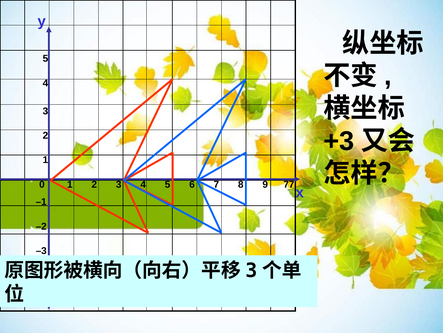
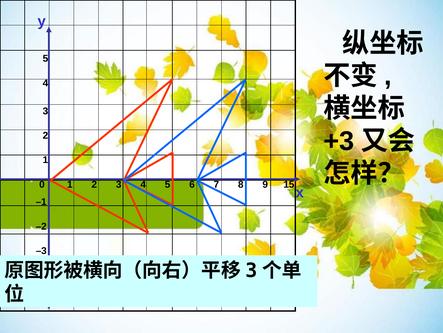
77: 77 -> 15 (289, 184)
